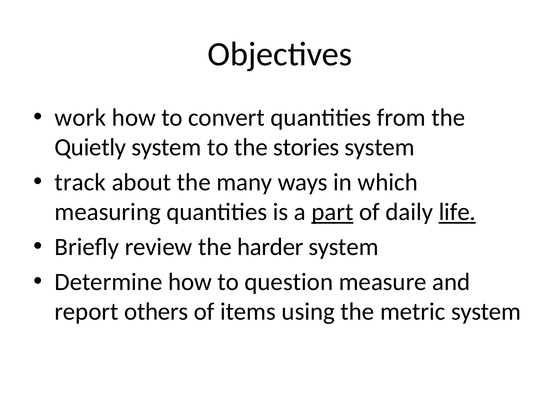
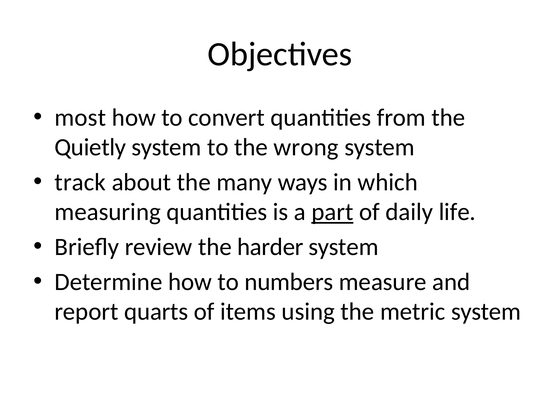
work: work -> most (80, 117)
stories: stories -> wrong (306, 147)
life underline: present -> none (457, 212)
question: question -> numbers (289, 282)
others: others -> quarts (156, 312)
